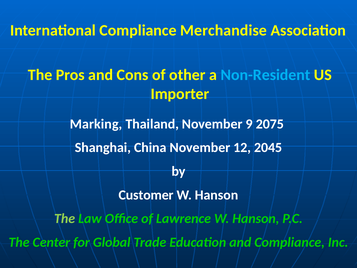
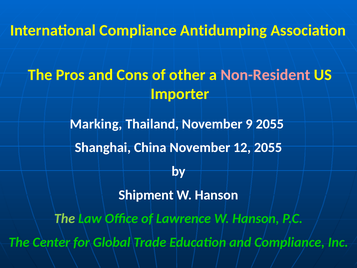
Merchandise: Merchandise -> Antidumping (224, 30)
Non-Resident colour: light blue -> pink (266, 75)
9 2075: 2075 -> 2055 (270, 124)
12 2045: 2045 -> 2055 (268, 148)
Customer: Customer -> Shipment (146, 195)
